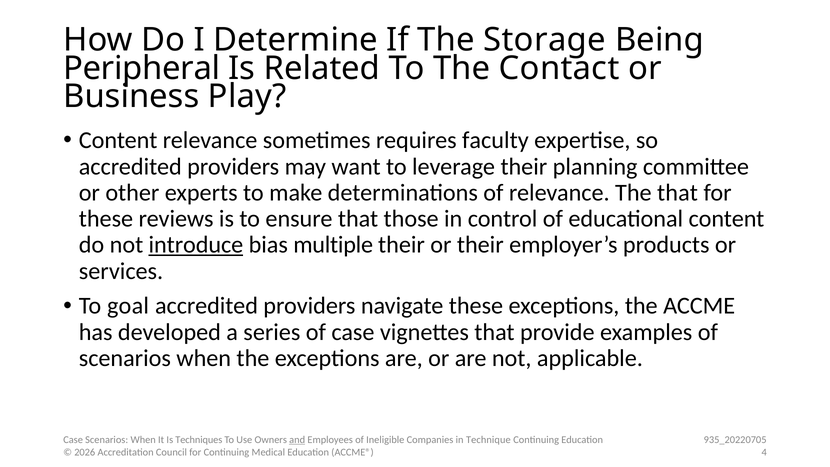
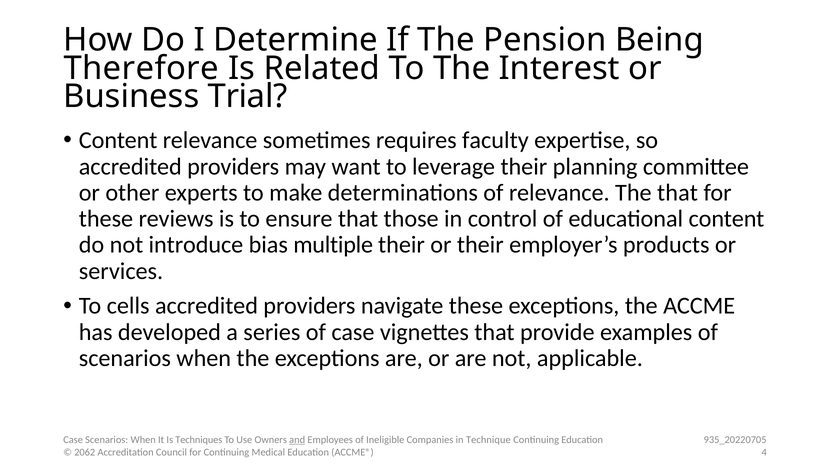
Storage: Storage -> Pension (545, 40)
Peripheral: Peripheral -> Therefore (141, 68)
Contact: Contact -> Interest (559, 68)
Play: Play -> Trial (248, 97)
introduce underline: present -> none (196, 245)
goal: goal -> cells (128, 306)
2026: 2026 -> 2062 (85, 452)
